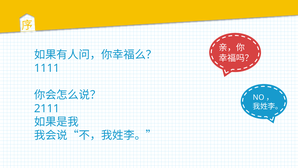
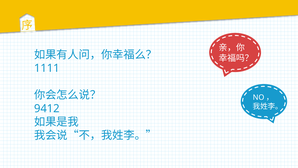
2111: 2111 -> 9412 (47, 108)
